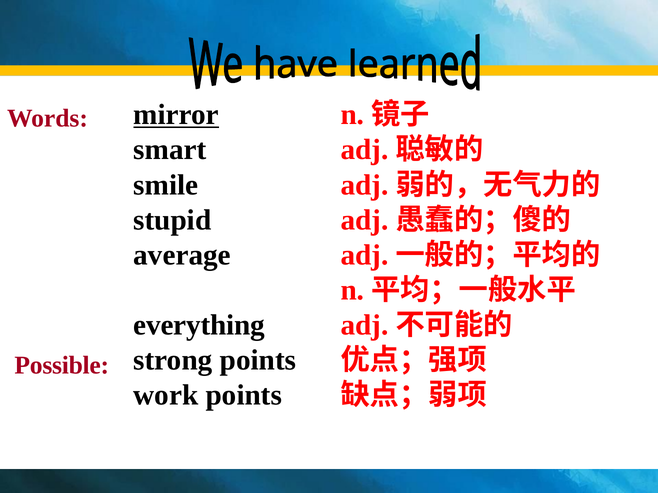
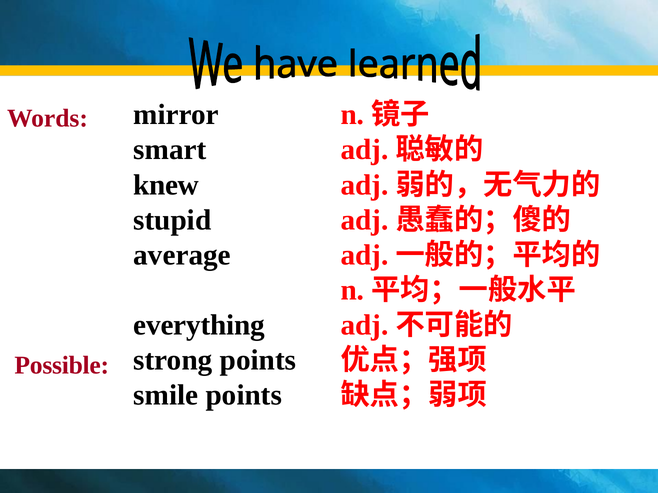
mirror underline: present -> none (176, 115)
smile: smile -> knew (166, 185)
work: work -> smile (166, 396)
